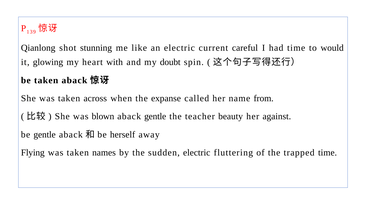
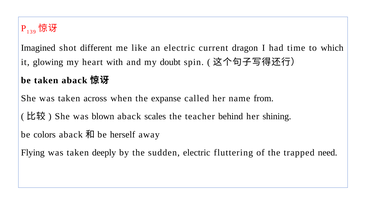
Qianlong: Qianlong -> Imagined (38, 48)
stunning: stunning -> different (96, 48)
careful: careful -> dragon (245, 48)
would: would -> which (332, 48)
aback gentle: gentle -> scales (155, 116)
beauty: beauty -> behind (231, 116)
against: against -> shining (277, 116)
be gentle: gentle -> colors (45, 134)
names: names -> deeply (104, 153)
trapped time: time -> need (328, 153)
